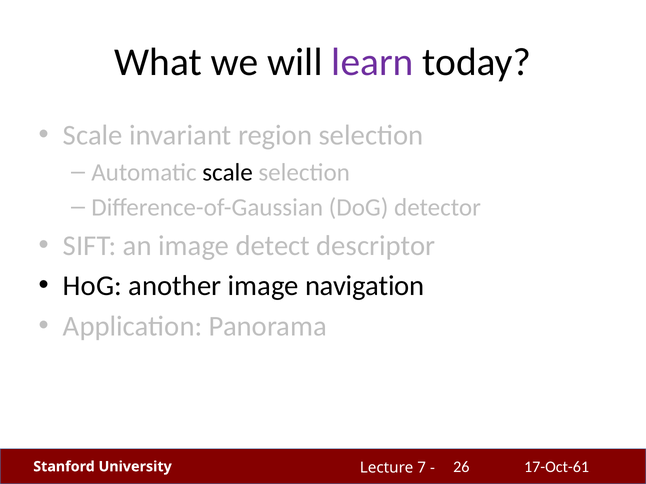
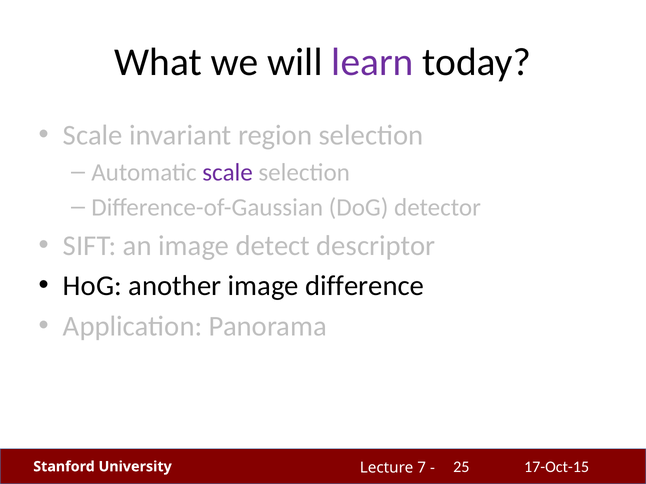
scale colour: black -> purple (228, 173)
navigation: navigation -> difference (365, 286)
17-Oct-61: 17-Oct-61 -> 17-Oct-15 (557, 467)
26: 26 -> 25 (461, 467)
